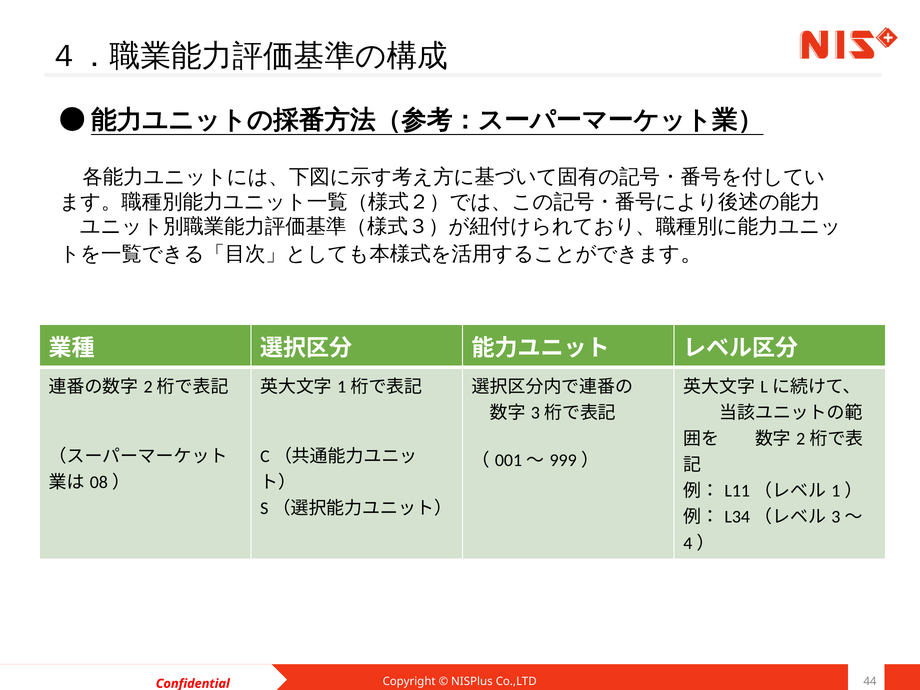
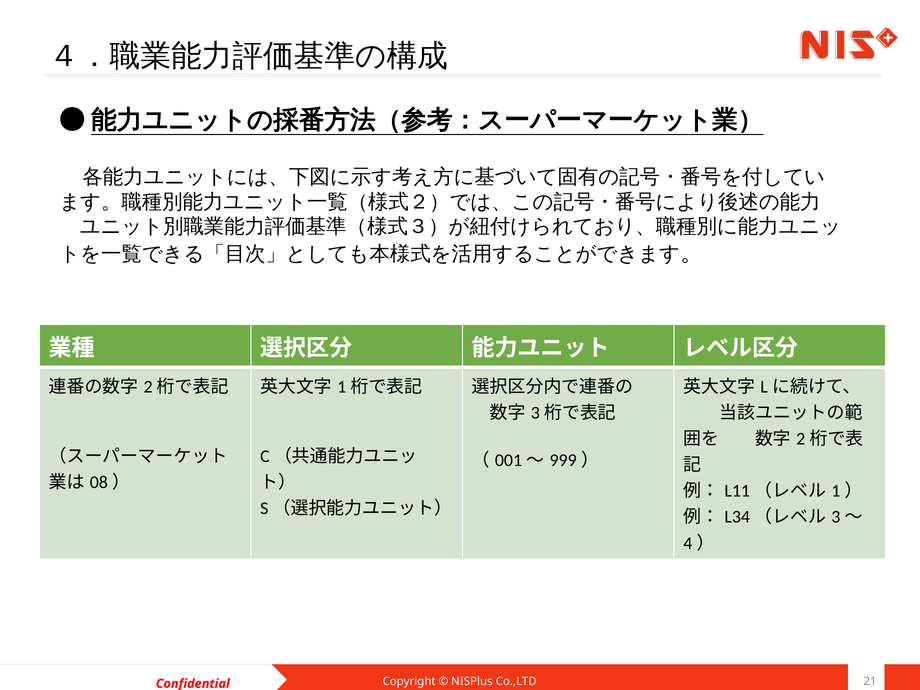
44: 44 -> 21 (870, 682)
